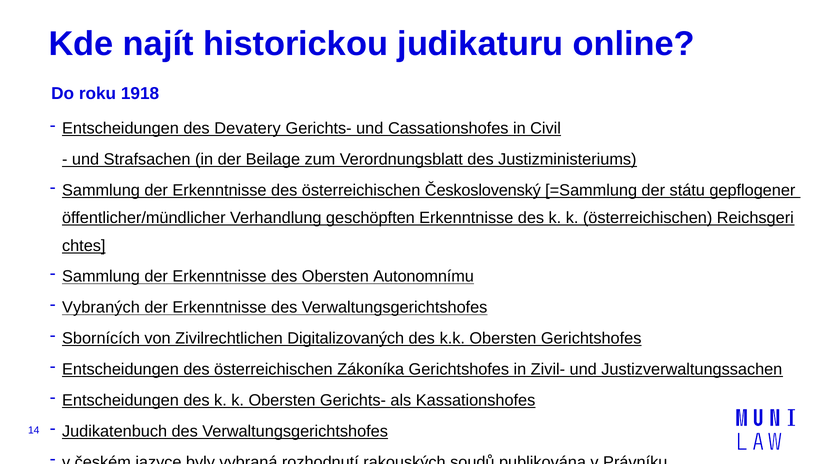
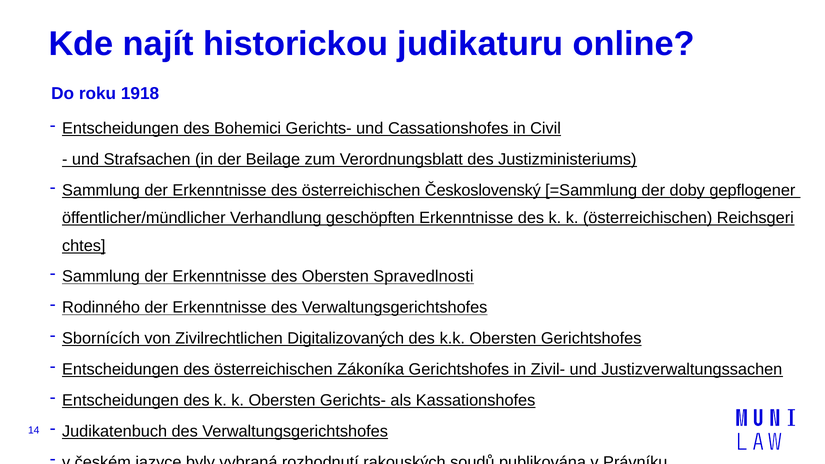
Devatery: Devatery -> Bohemici (248, 128)
státu: státu -> doby (687, 190)
Autonomnímu: Autonomnímu -> Spravedlnosti (423, 277)
Vybraných: Vybraných -> Rodinného (101, 308)
